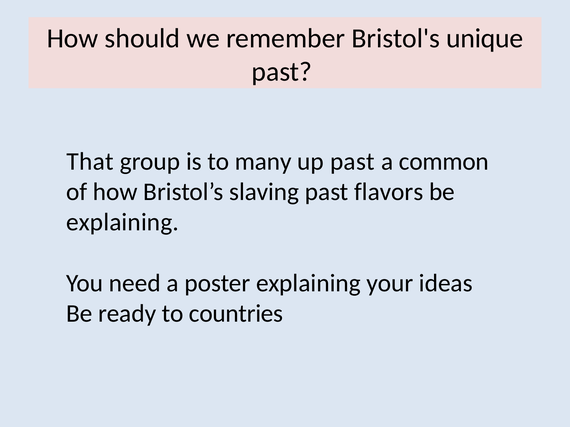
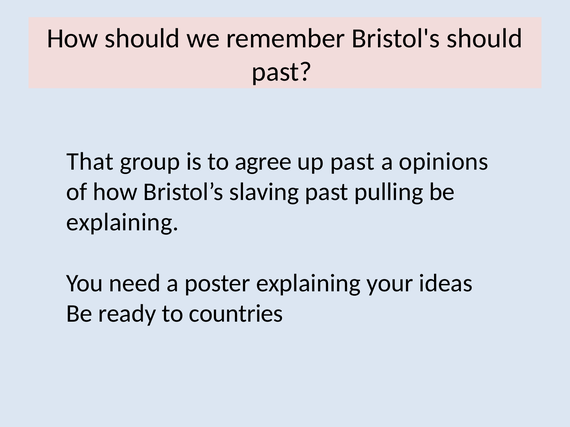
Bristol's unique: unique -> should (484, 39)
many: many -> agree (263, 162)
common: common -> opinions (444, 162)
flavors: flavors -> pulling (389, 192)
